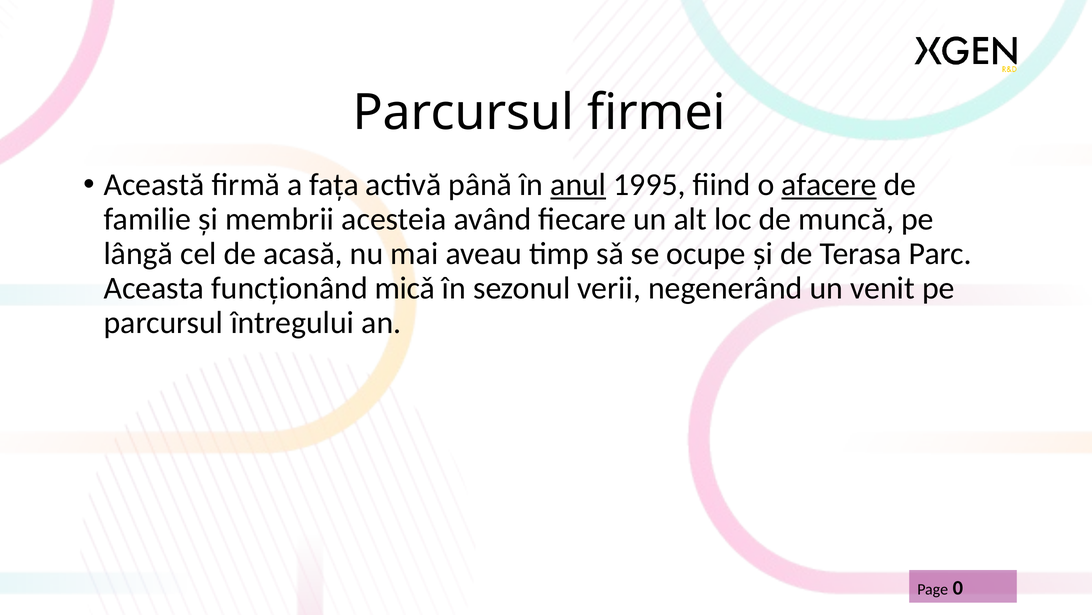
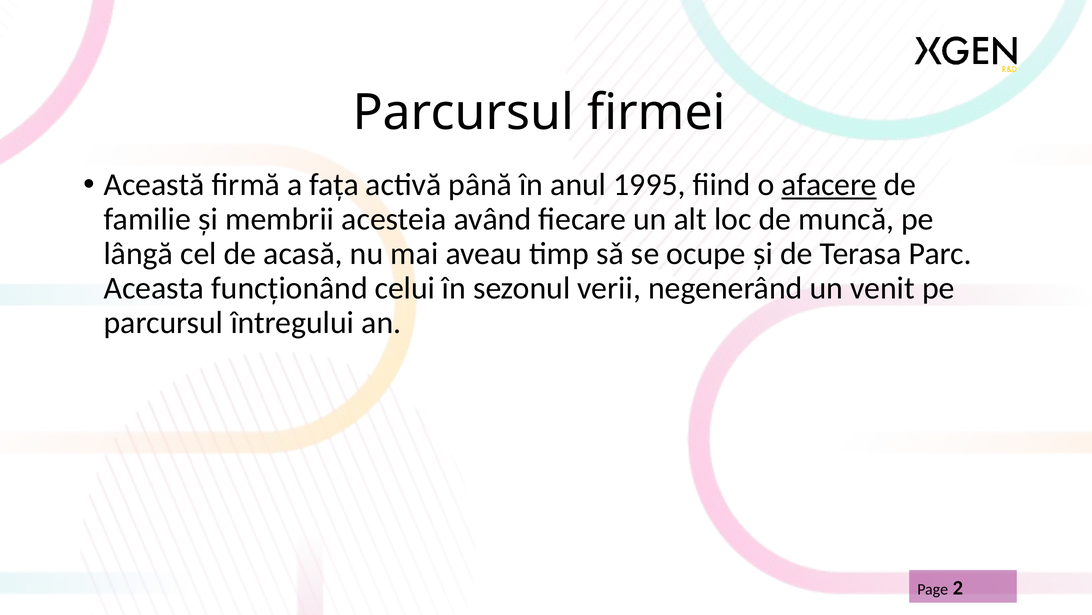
anul underline: present -> none (578, 185)
micǎ: micǎ -> celui (405, 288)
0: 0 -> 2 (958, 587)
